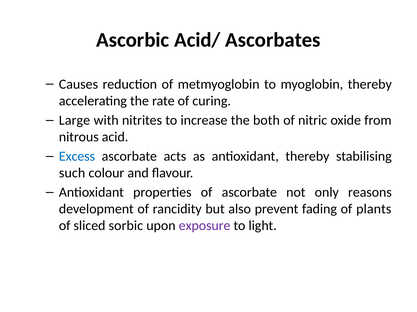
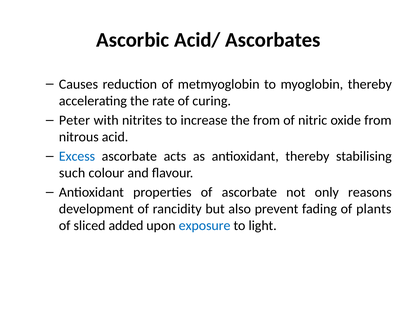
Large: Large -> Peter (75, 121)
the both: both -> from (267, 121)
sorbic: sorbic -> added (126, 226)
exposure colour: purple -> blue (205, 226)
